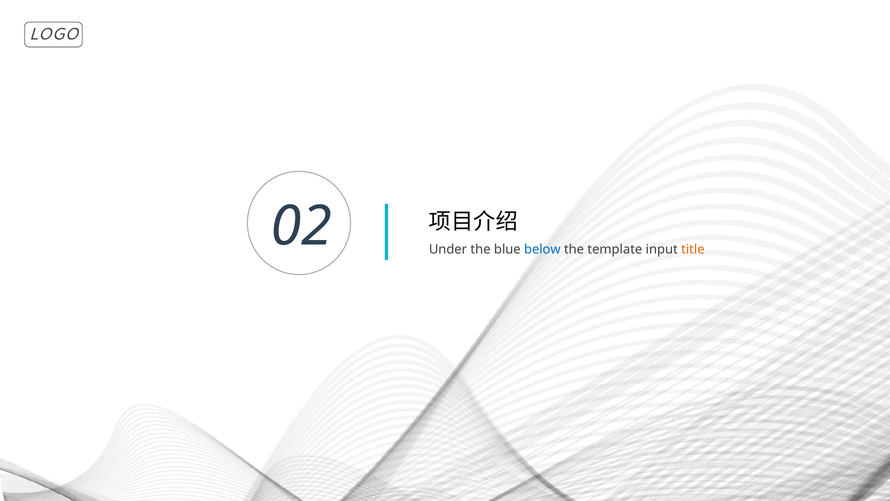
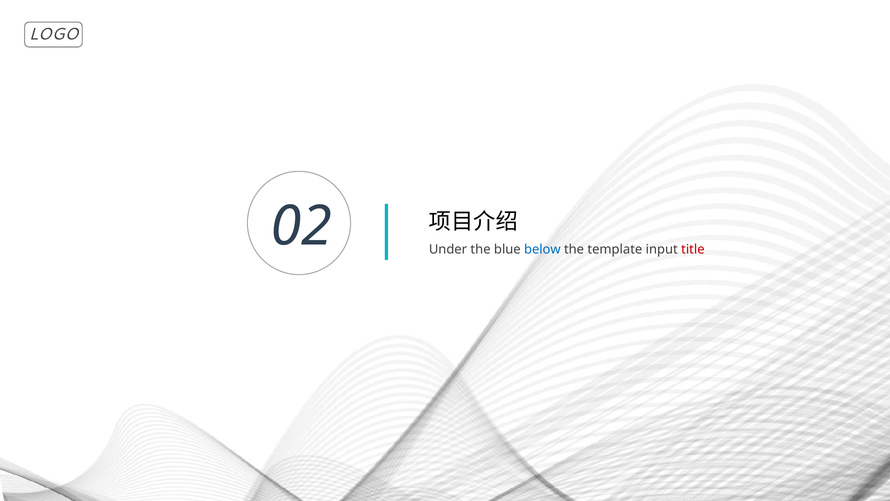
title colour: orange -> red (693, 249)
